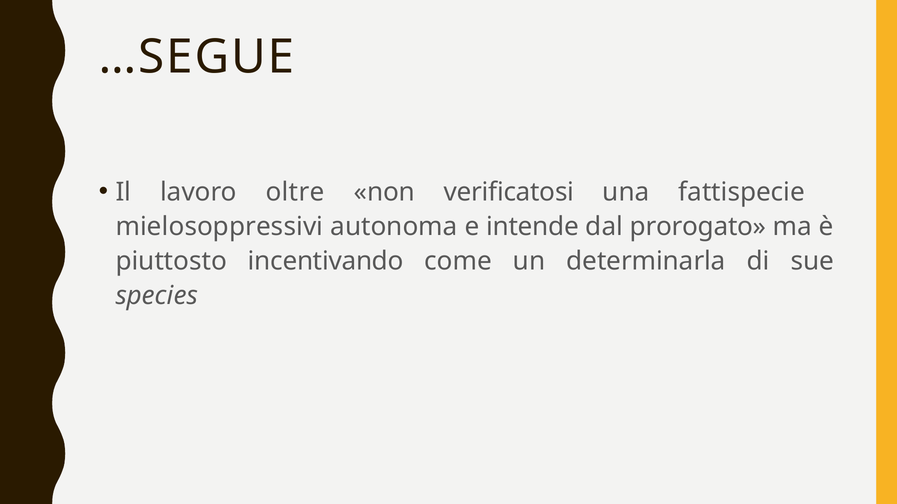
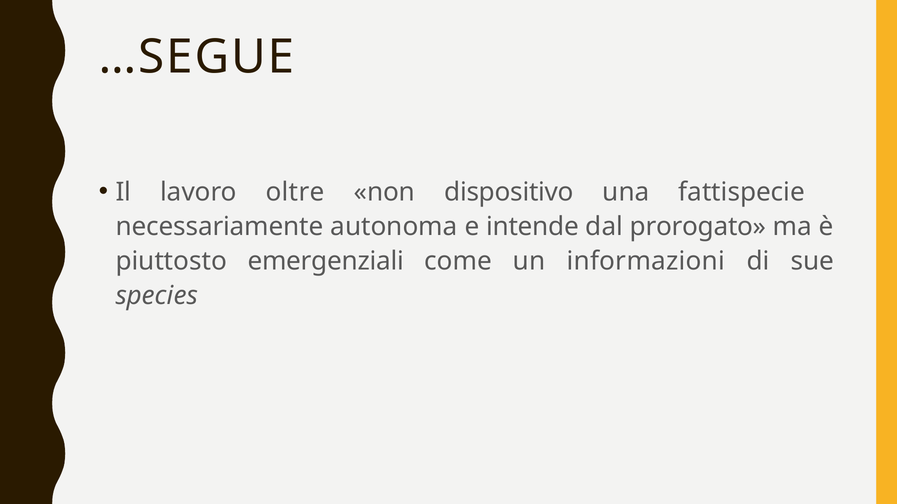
verificatosi: verificatosi -> dispositivo (509, 192)
mielosoppressivi: mielosoppressivi -> necessariamente (219, 227)
incentivando: incentivando -> emergenziali (326, 261)
determinarla: determinarla -> informazioni (646, 261)
